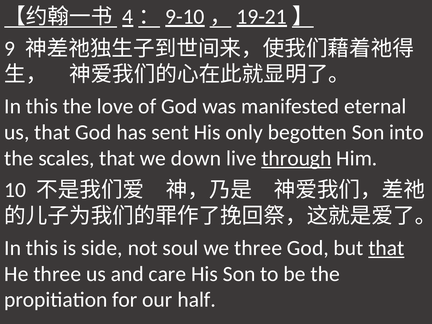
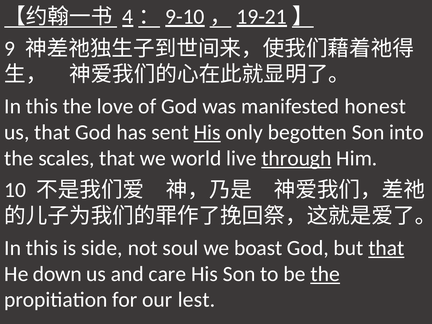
eternal: eternal -> honest (375, 106)
His underline: none -> present (207, 132)
down: down -> world (196, 158)
we three: three -> boast (258, 248)
He three: three -> down (57, 274)
the underline: none -> present (325, 274)
half: half -> lest (197, 300)
